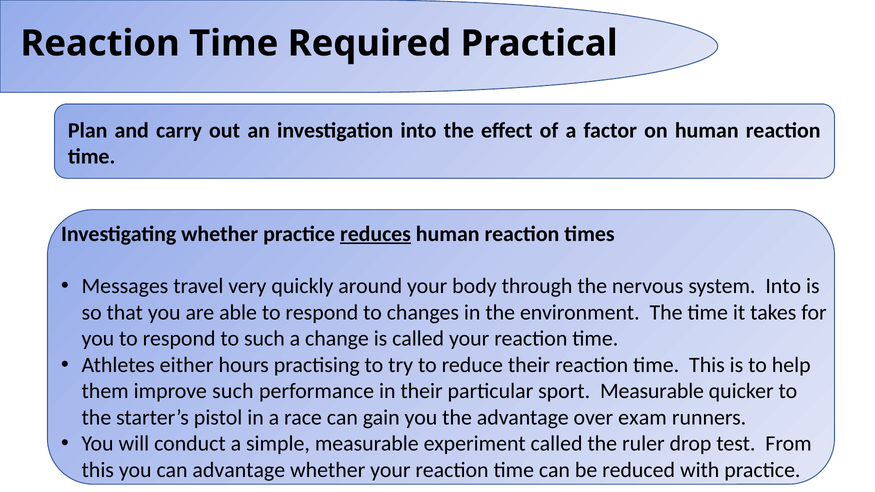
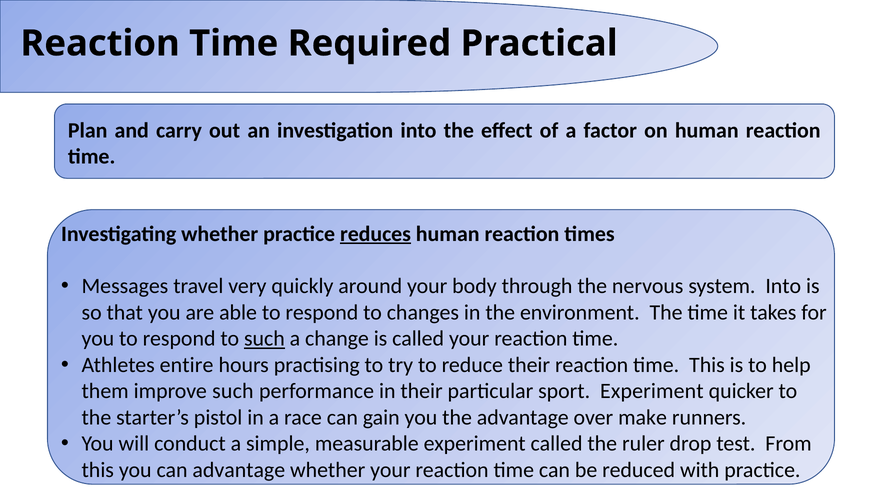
such underline: none -> present (264, 339)
either: either -> entire (187, 365)
sport Measurable: Measurable -> Experiment (652, 391)
exam: exam -> make (643, 418)
